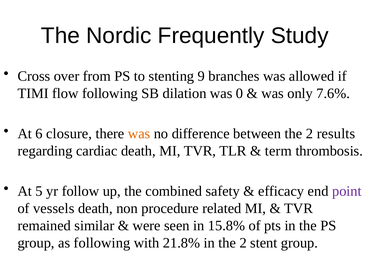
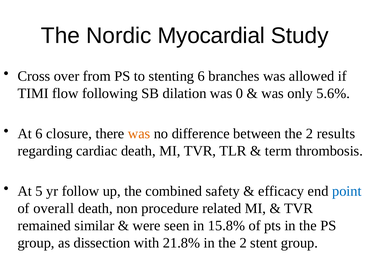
Frequently: Frequently -> Myocardial (211, 36)
stenting 9: 9 -> 6 (201, 76)
7.6%: 7.6% -> 5.6% (333, 93)
point colour: purple -> blue (347, 191)
vessels: vessels -> overall (54, 209)
as following: following -> dissection (102, 243)
